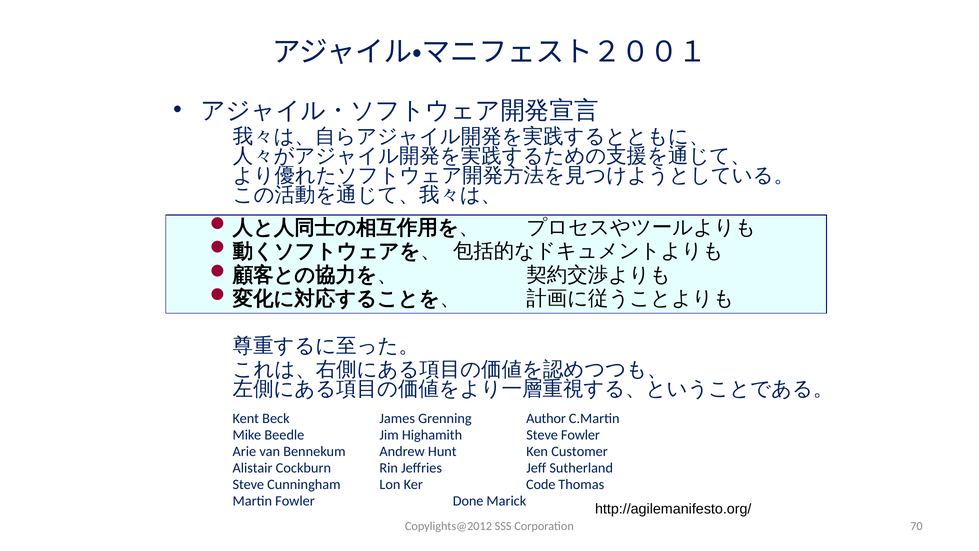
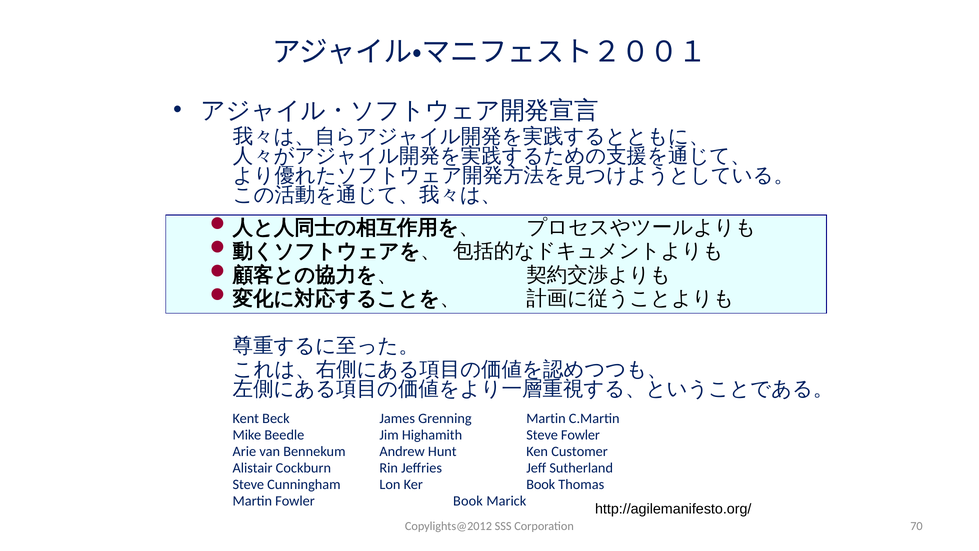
Grenning Author: Author -> Martin (546, 418)
Ker Code: Code -> Book (541, 484)
Fowler Done: Done -> Book (468, 501)
